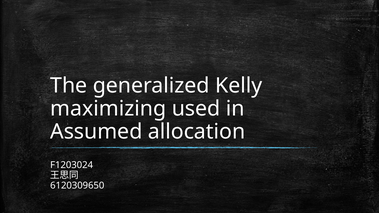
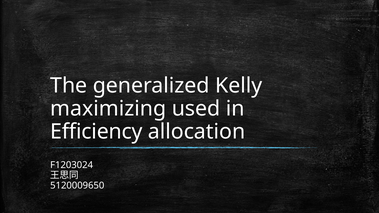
Assumed: Assumed -> Efficiency (96, 132)
6120309650: 6120309650 -> 5120009650 (77, 186)
